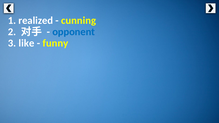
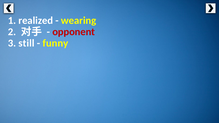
cunning: cunning -> wearing (79, 20)
opponent colour: blue -> red (74, 32)
like: like -> still (26, 43)
